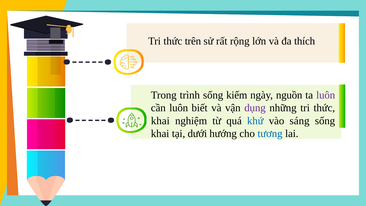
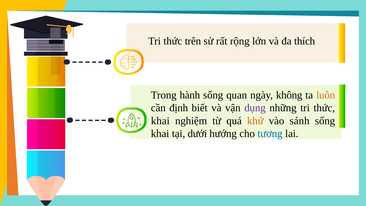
trình: trình -> hành (190, 95)
kiếm: kiếm -> quan (237, 95)
nguồn: nguồn -> không (289, 95)
luôn colour: purple -> orange (326, 95)
cần luôn: luôn -> định (179, 108)
khứ colour: blue -> orange (255, 121)
sáng: sáng -> sánh (300, 121)
